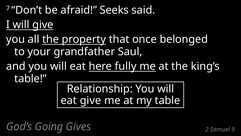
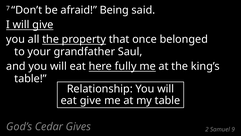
Seeks: Seeks -> Being (114, 10)
Going: Going -> Cedar (49, 126)
